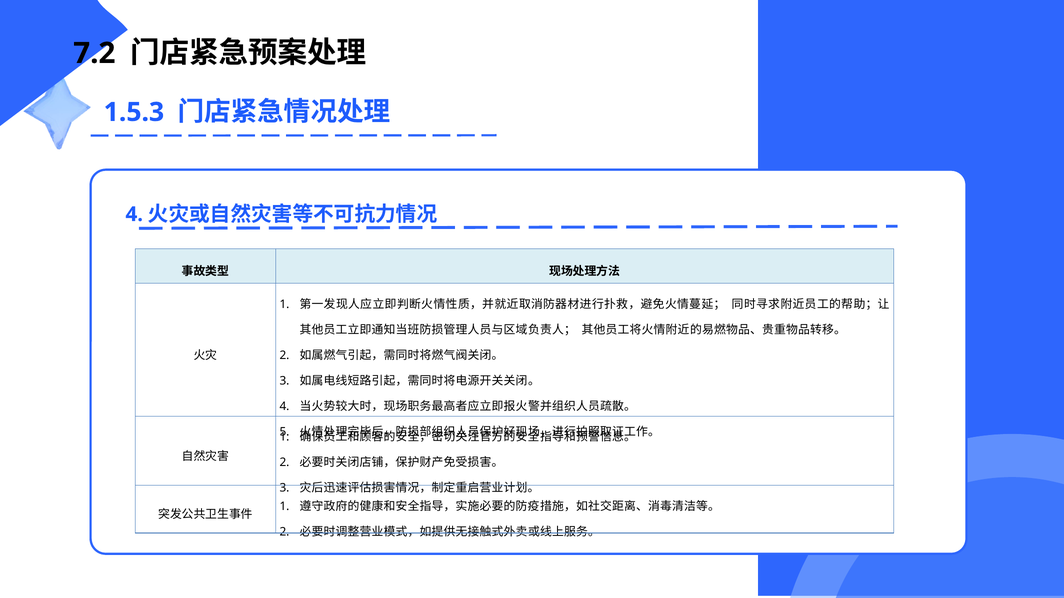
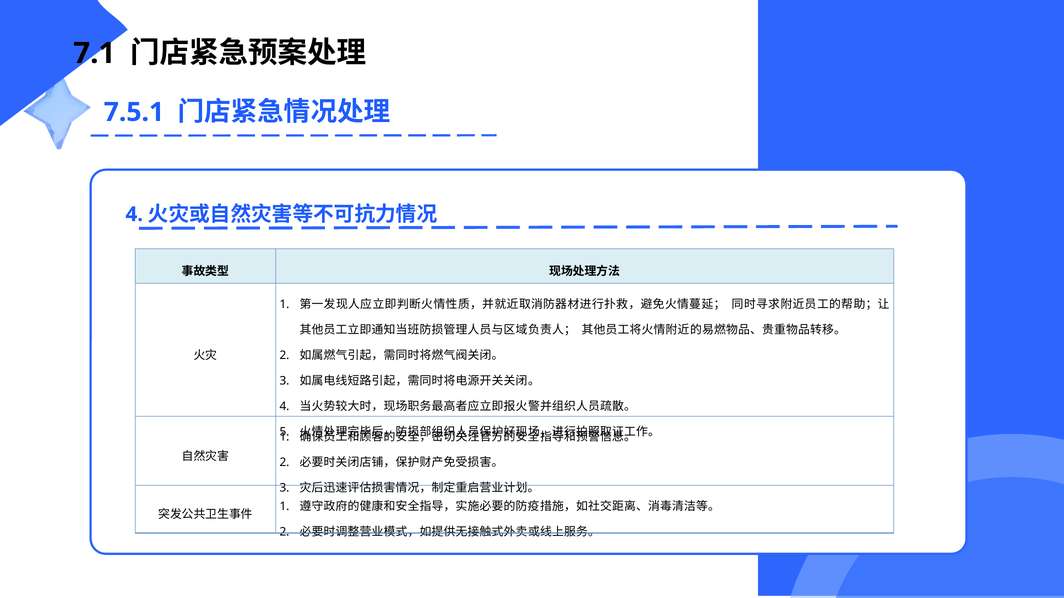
7.2: 7.2 -> 7.1 (94, 53)
1.5.3: 1.5.3 -> 7.5.1 (134, 112)
